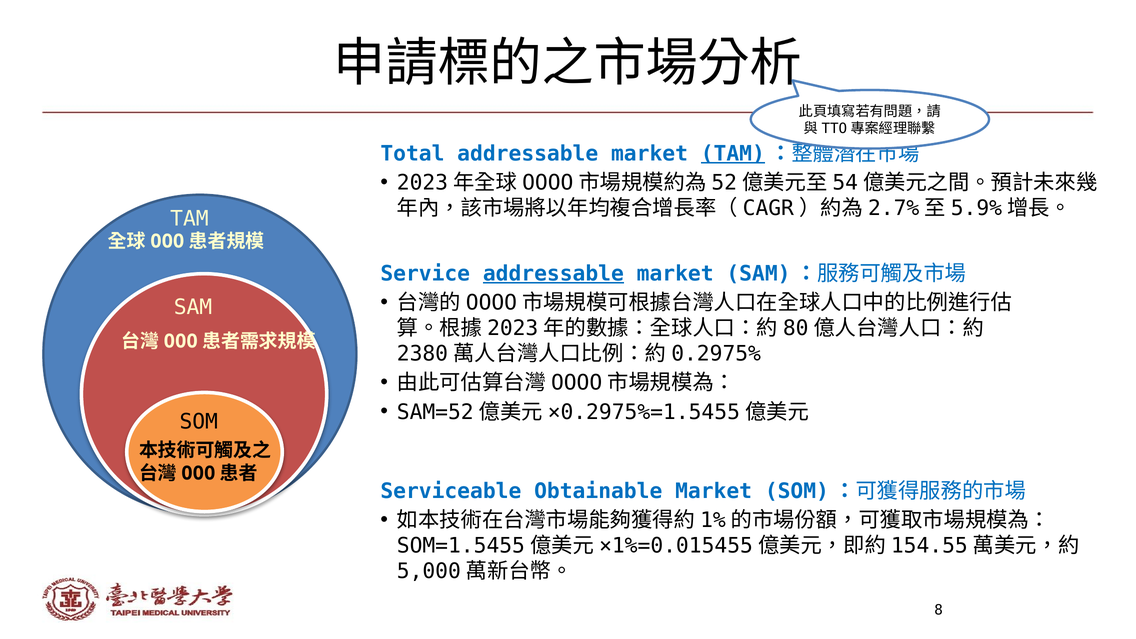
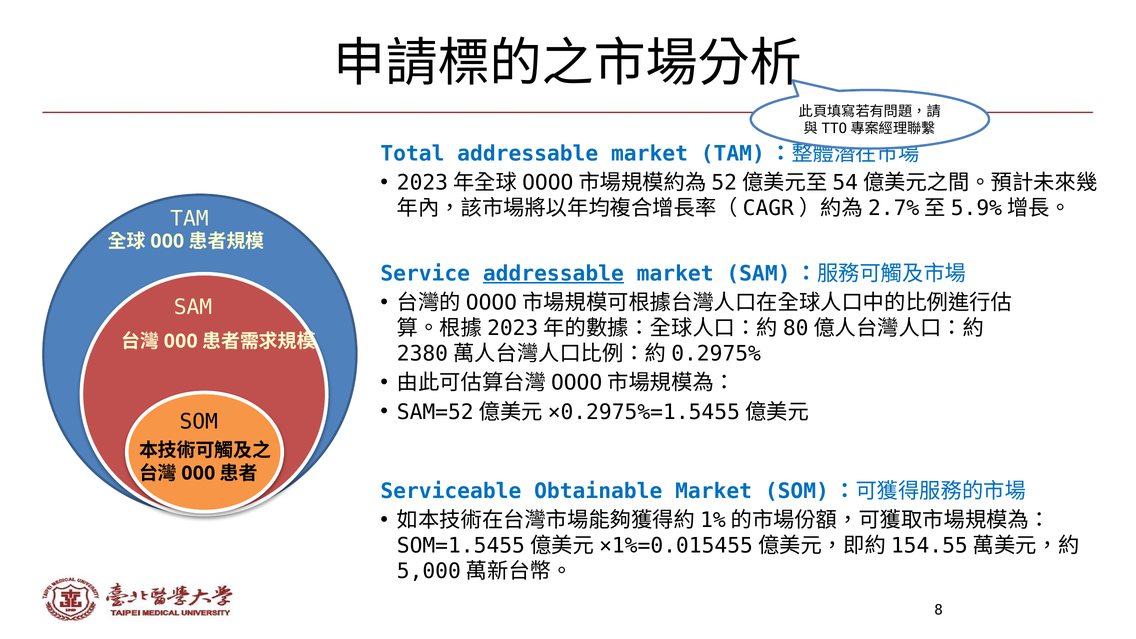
TAM underline: present -> none (733, 154)
